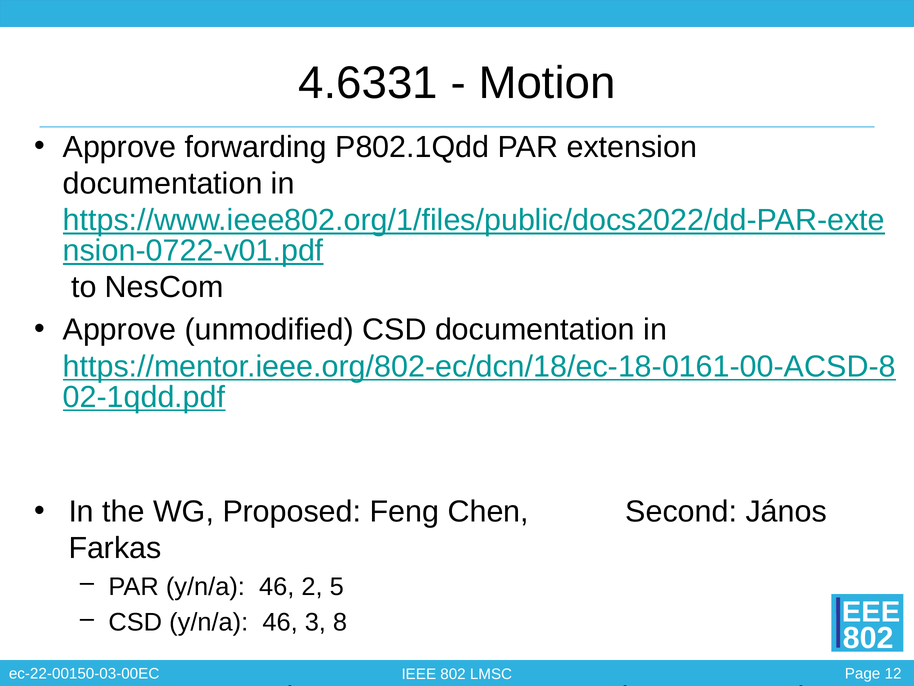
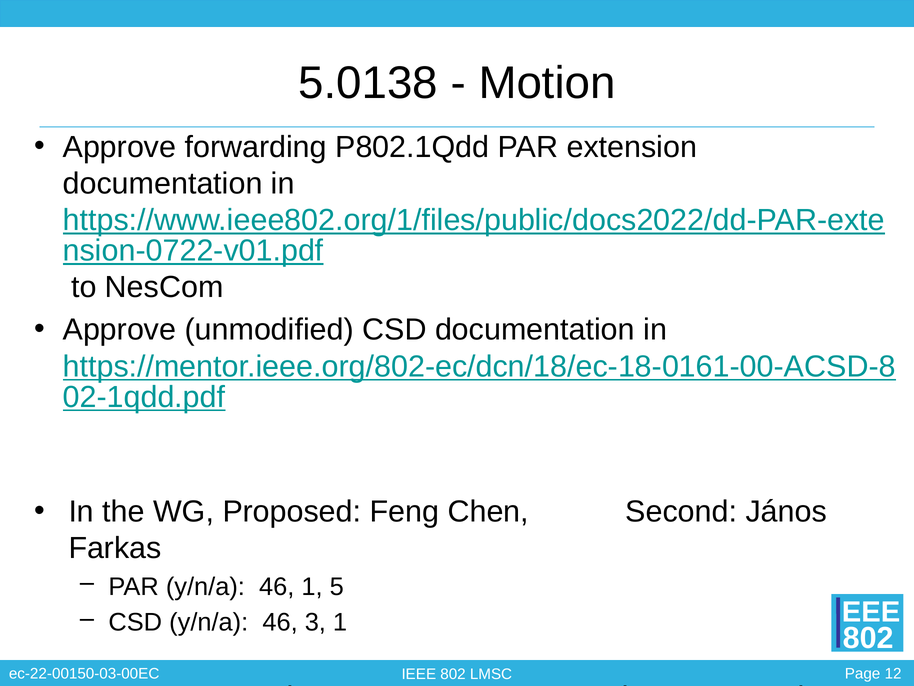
4.6331: 4.6331 -> 5.0138 (368, 83)
46 2: 2 -> 1 (312, 586)
3 8: 8 -> 1 (340, 622)
